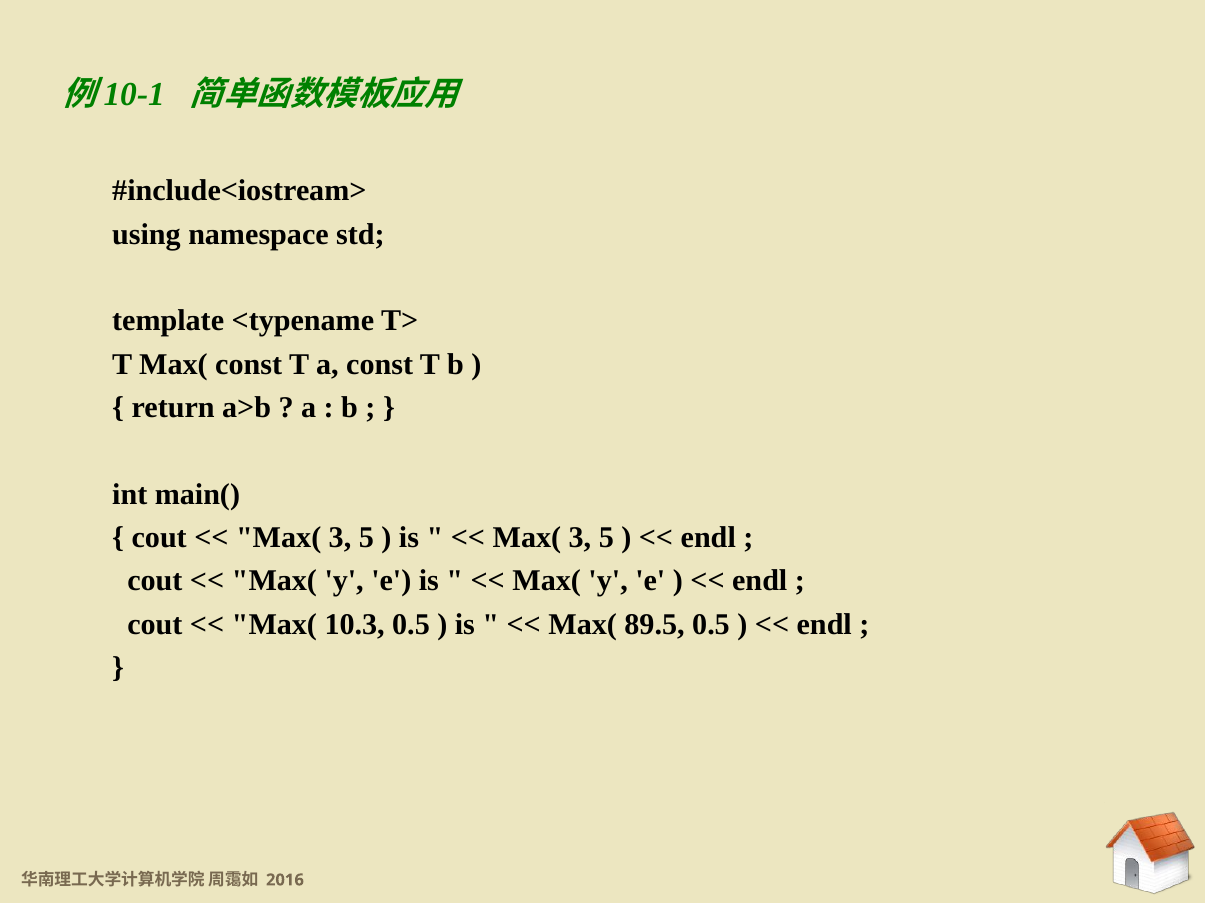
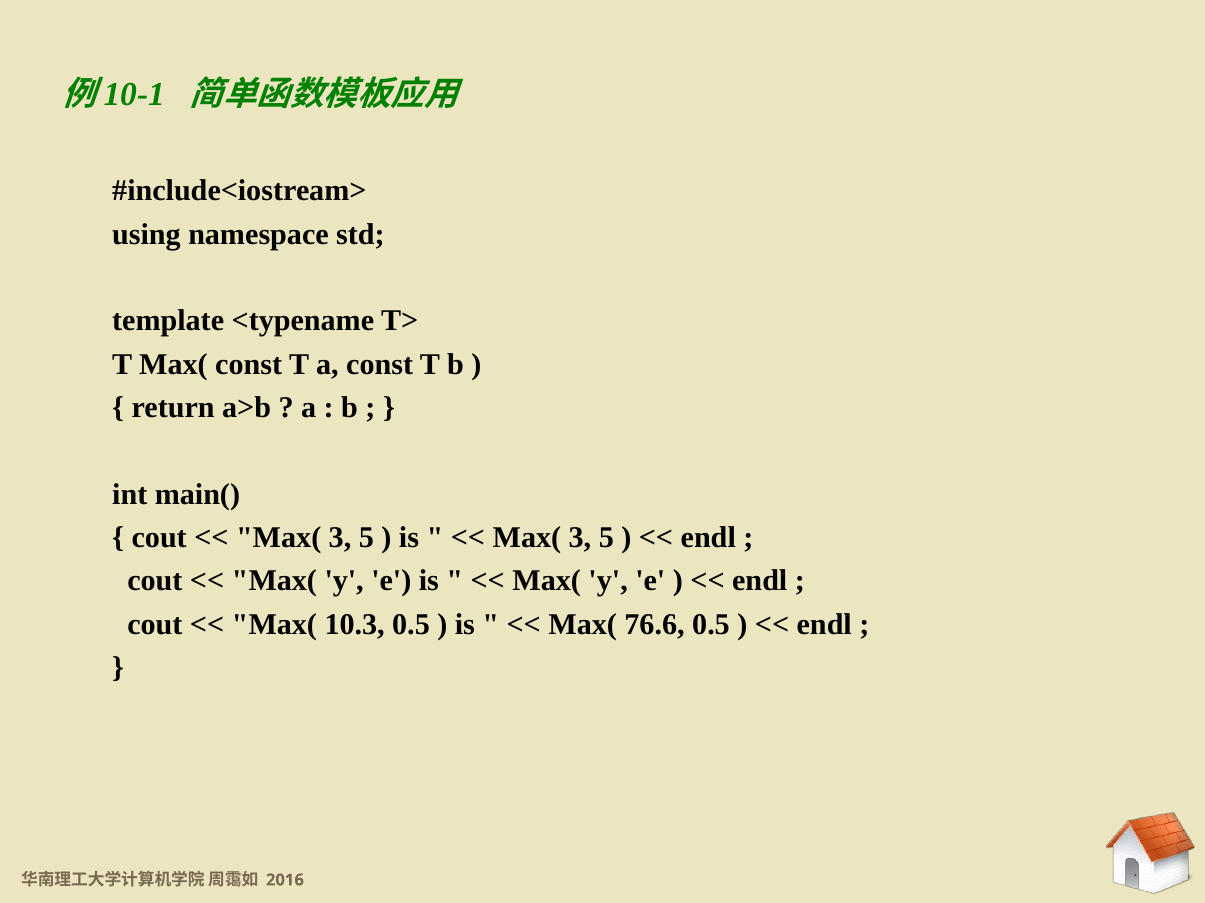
89.5: 89.5 -> 76.6 (655, 625)
